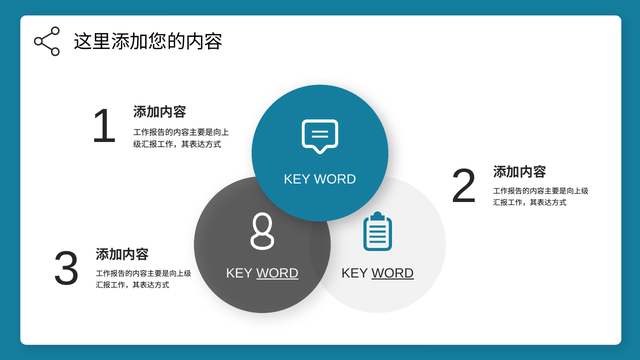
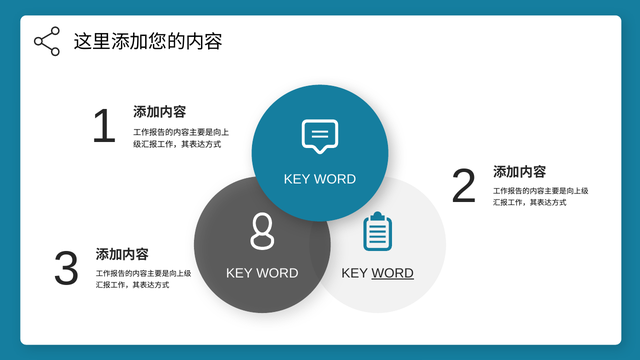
WORD underline: present -> none (277, 273)
